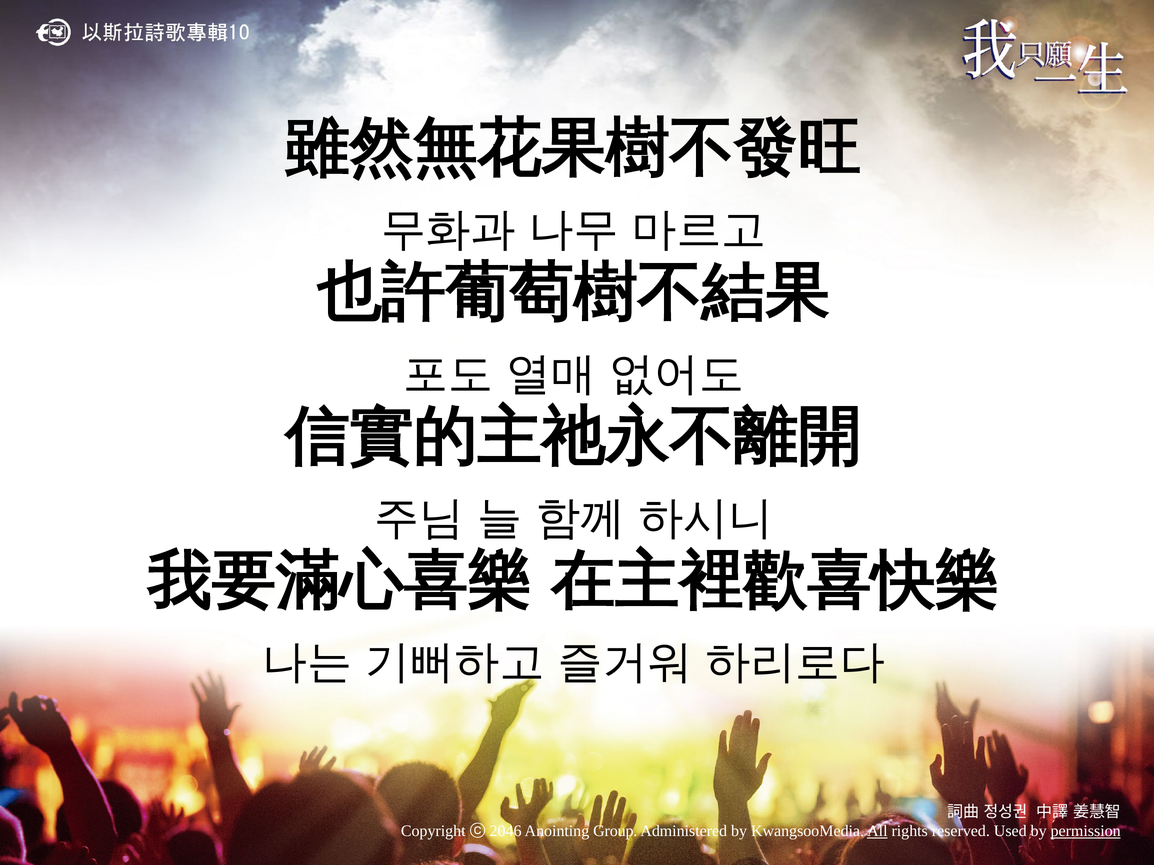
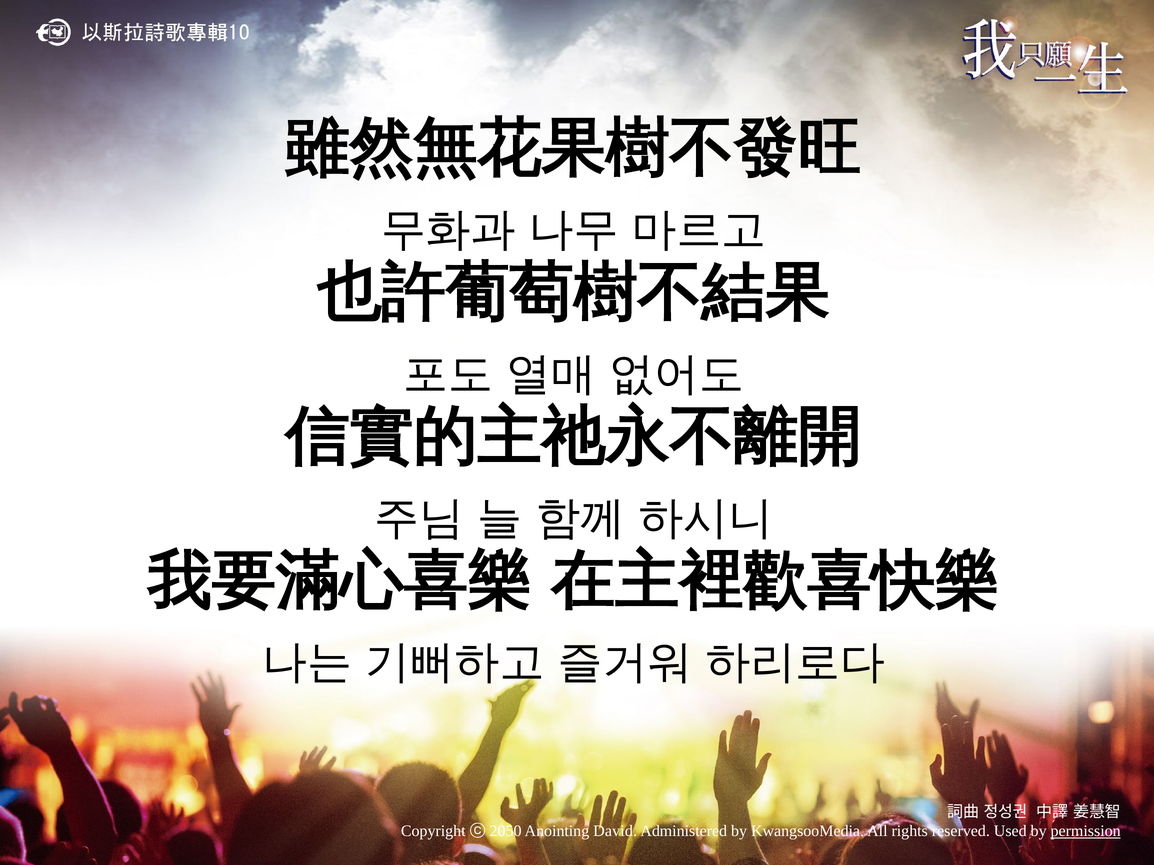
2046: 2046 -> 2050 (506, 832)
Group: Group -> David (615, 832)
All underline: present -> none (877, 832)
